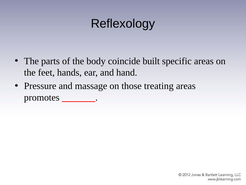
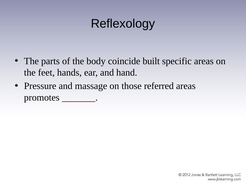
treating: treating -> referred (159, 86)
